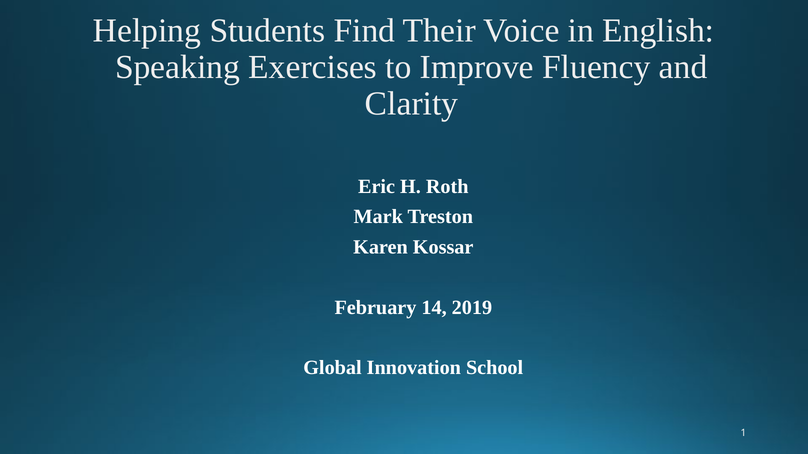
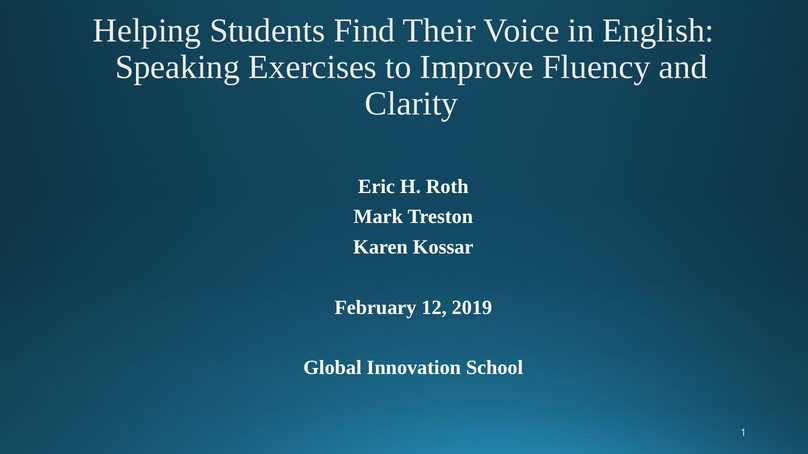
14: 14 -> 12 (434, 308)
